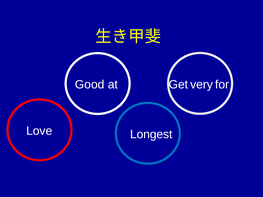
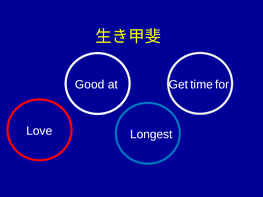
very: very -> time (202, 85)
